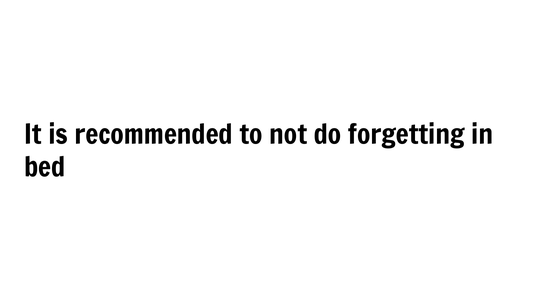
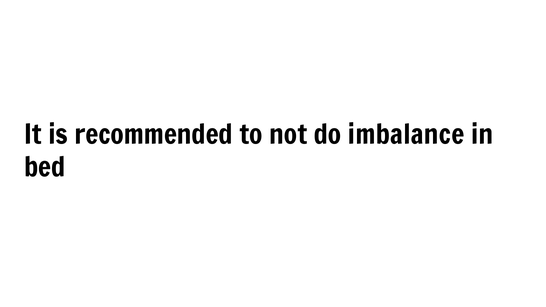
forgetting: forgetting -> imbalance (406, 135)
